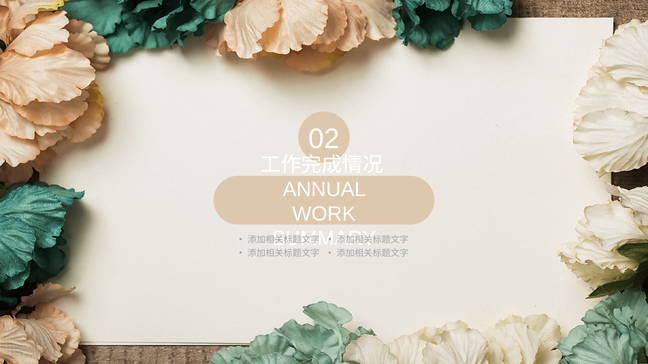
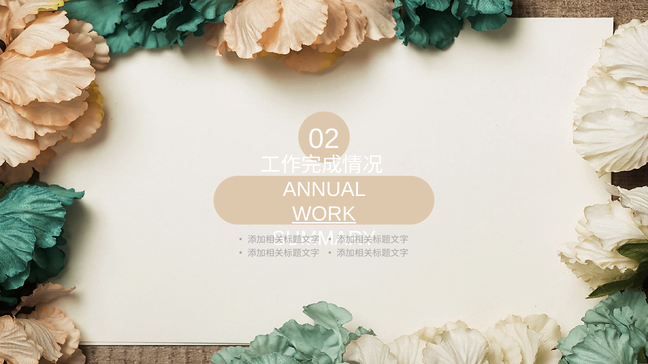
WORK underline: none -> present (324, 214)
